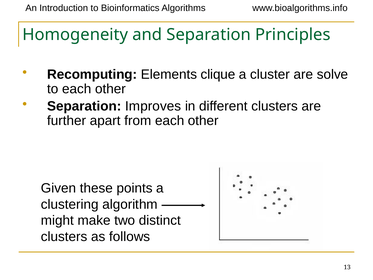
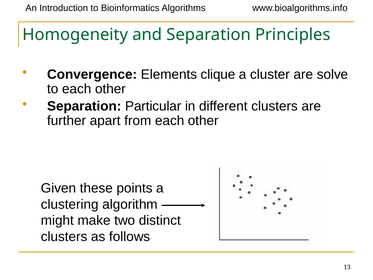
Recomputing: Recomputing -> Convergence (92, 74)
Improves: Improves -> Particular (153, 106)
